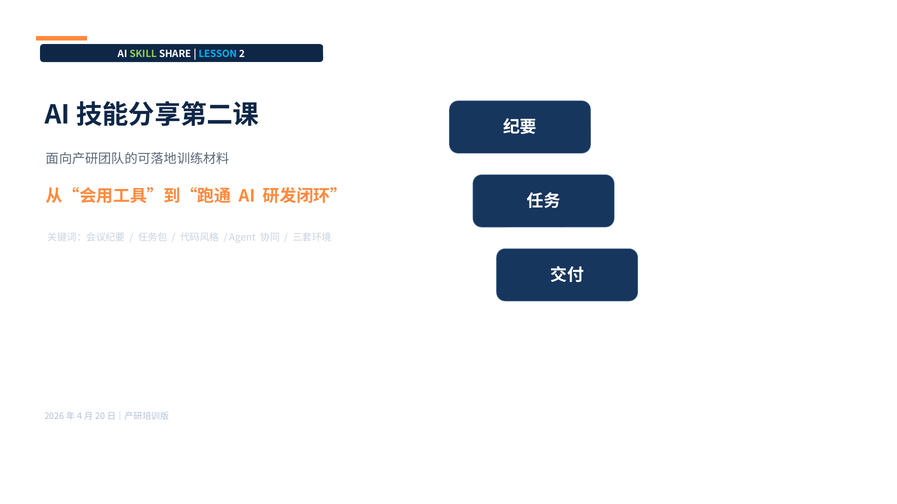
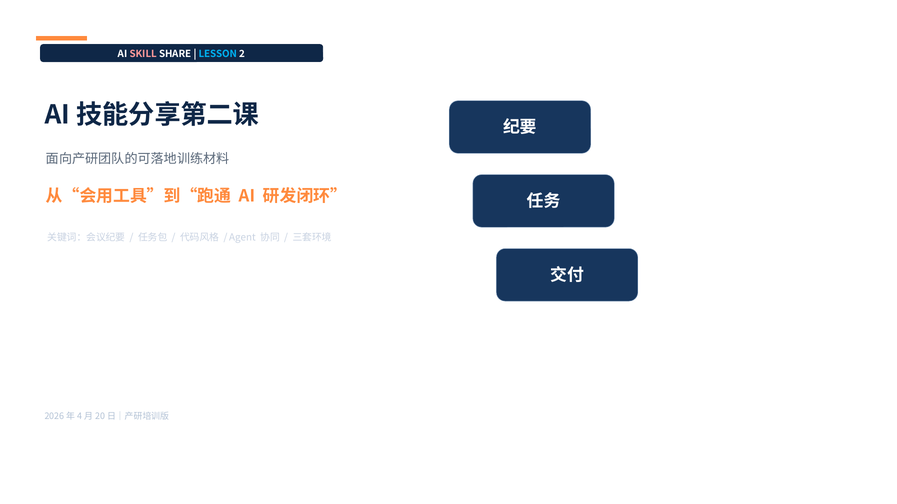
SKILL colour: light green -> pink (143, 54)
